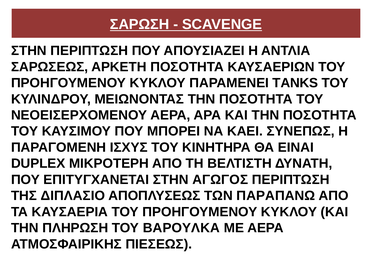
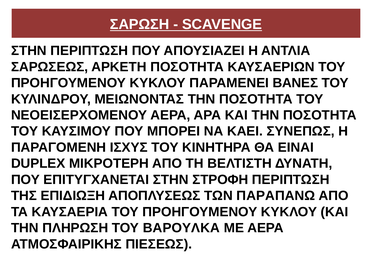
TANKS: TANKS -> ΒΑΝΕΣ (295, 83)
ΑΓΩΓΟΣ: ΑΓΩΓΟΣ -> ΣΤΡΟΦΗ (220, 180)
ΔΙΠΛΑΣΙΟ: ΔΙΠΛΑΣΙΟ -> ΕΠΙΔΙΩΞΗ (73, 196)
